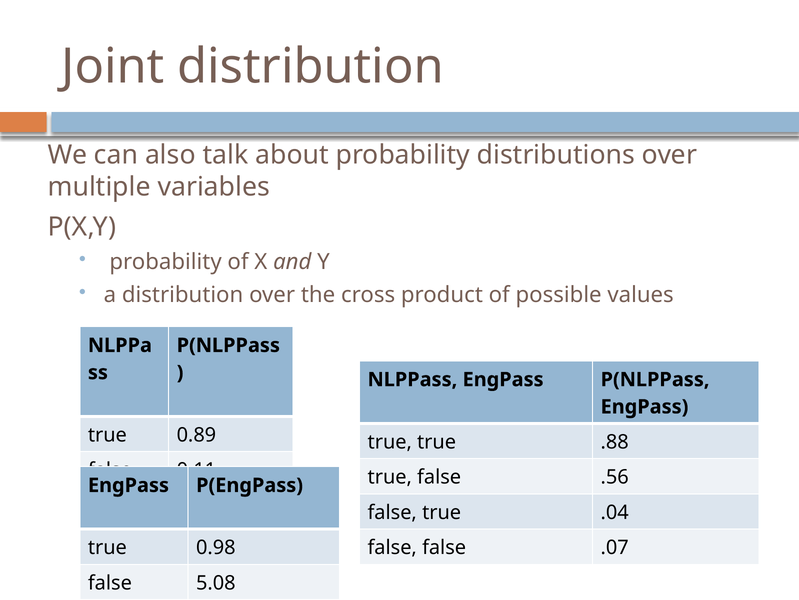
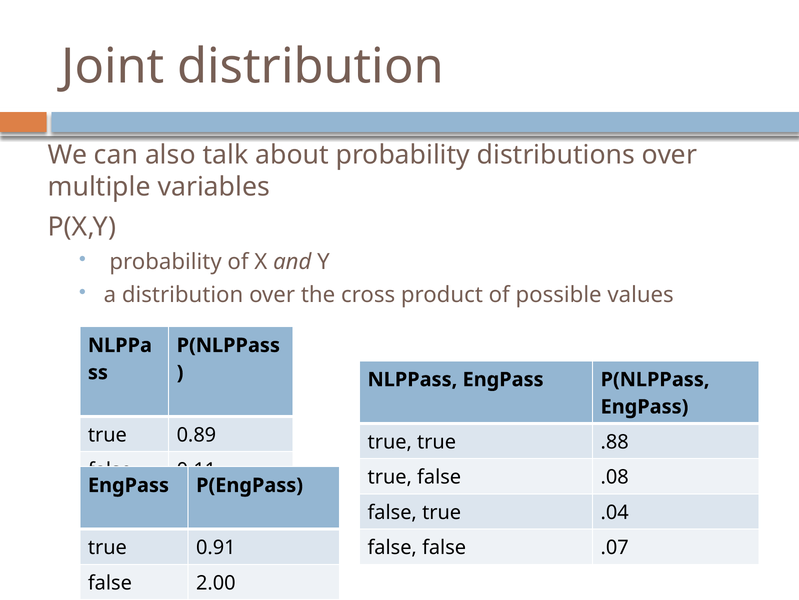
.56: .56 -> .08 (615, 477)
0.98: 0.98 -> 0.91 (216, 547)
5.08: 5.08 -> 2.00 (216, 582)
